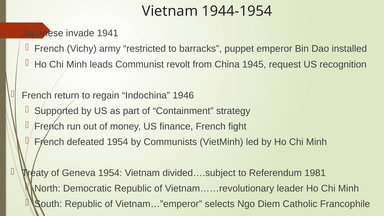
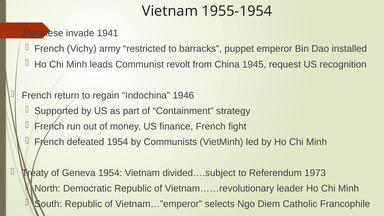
1944-1954: 1944-1954 -> 1955-1954 (237, 11)
1981: 1981 -> 1973 (315, 173)
